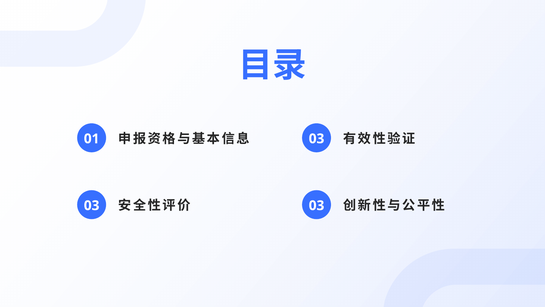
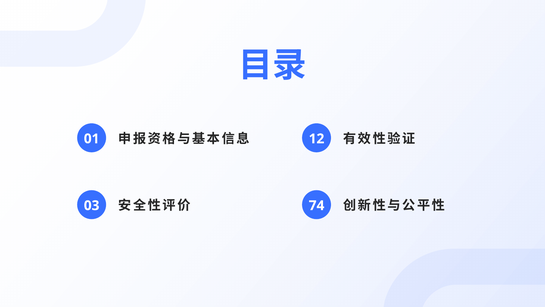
03: 03 -> 12 (317, 139)
03: 03 -> 74 (317, 205)
